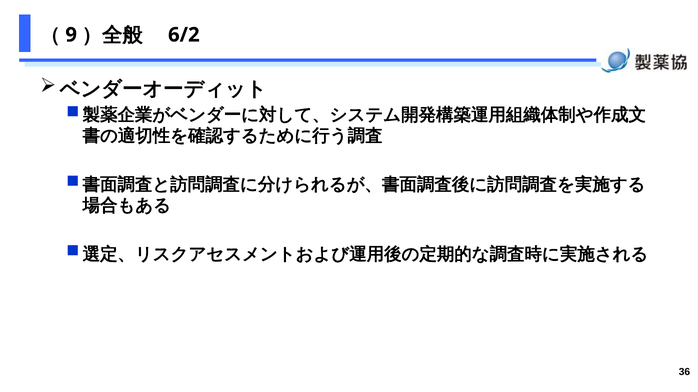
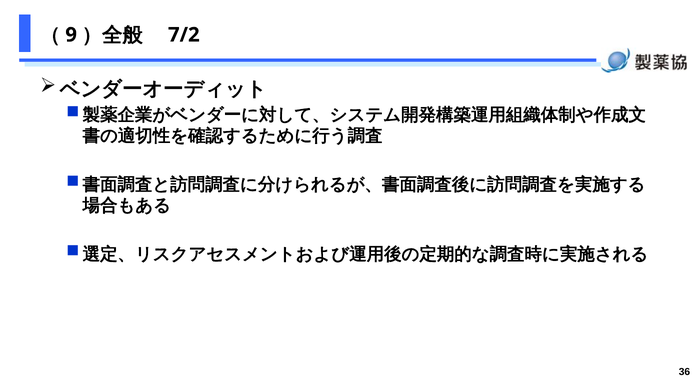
6/2: 6/2 -> 7/2 (184, 35)
